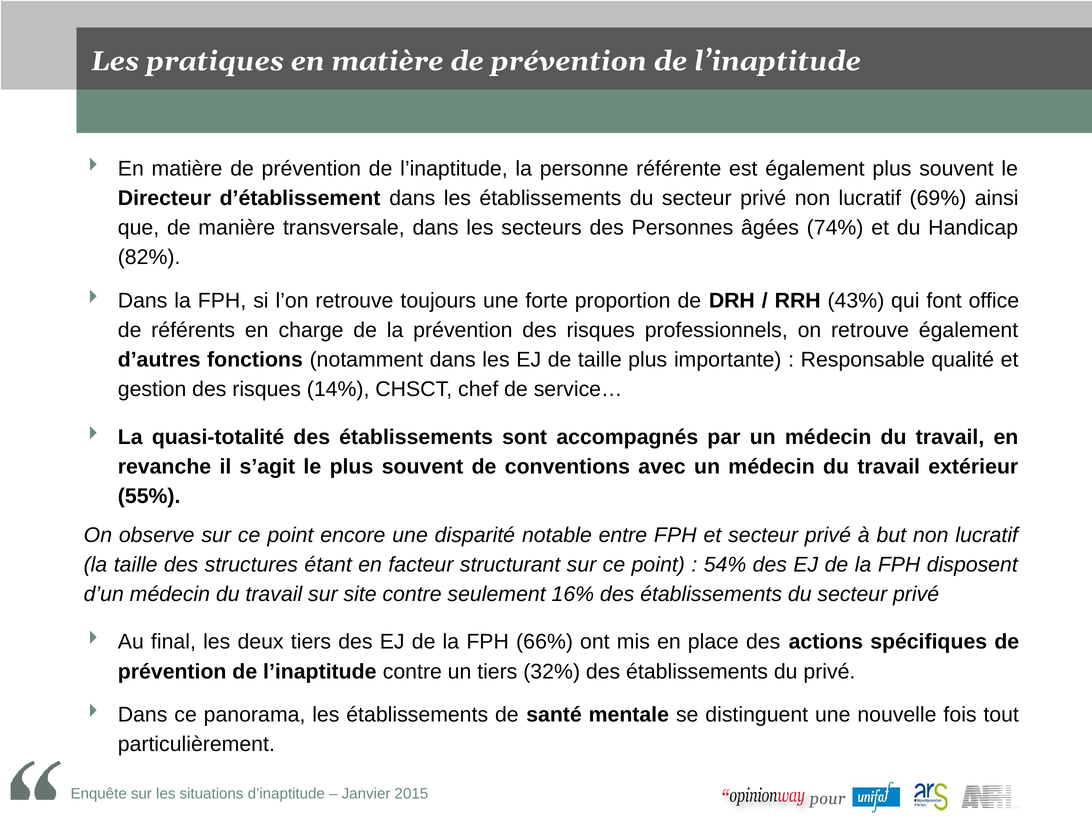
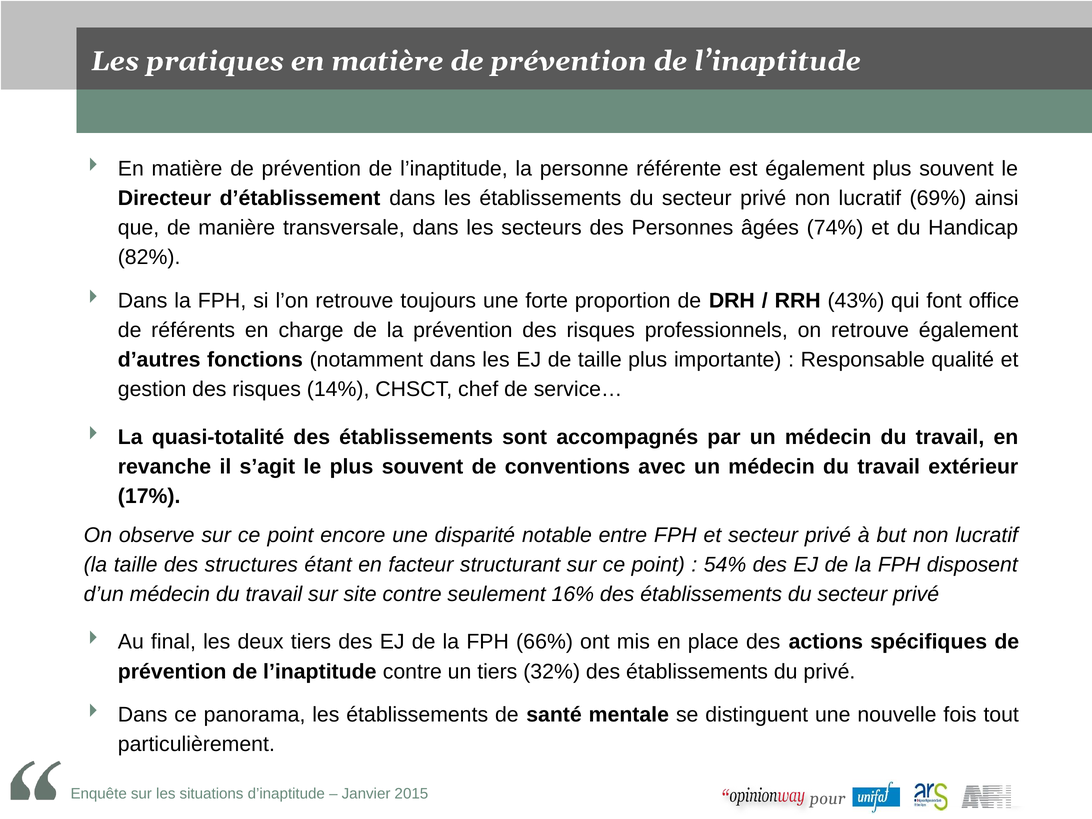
55%: 55% -> 17% (149, 496)
